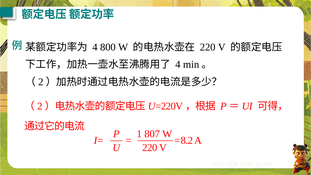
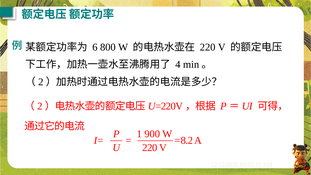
4: 4 -> 6 (95, 47)
807: 807 -> 900 (152, 134)
